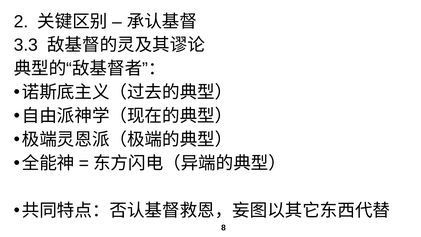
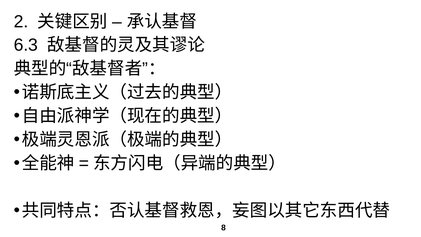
3.3: 3.3 -> 6.3 (26, 45)
